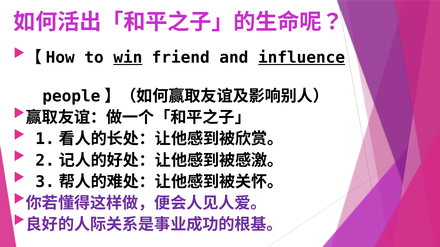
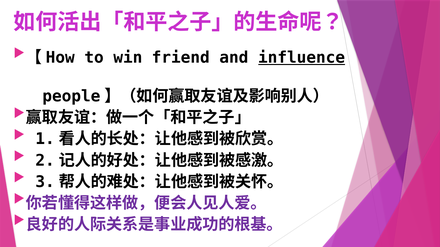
win underline: present -> none (128, 58)
